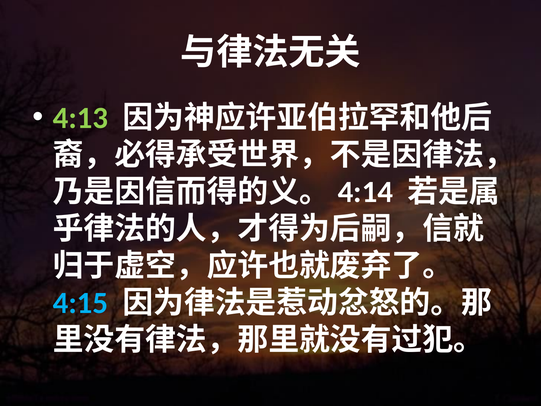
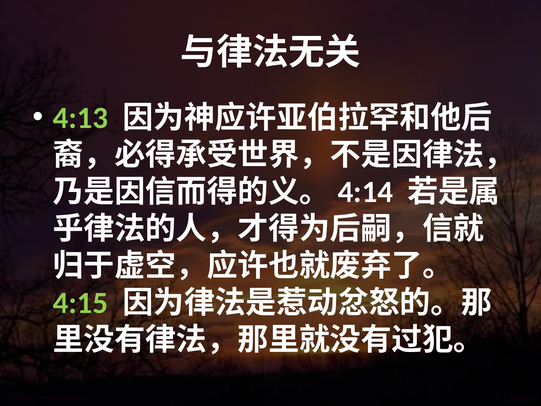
4:15 colour: light blue -> light green (80, 303)
